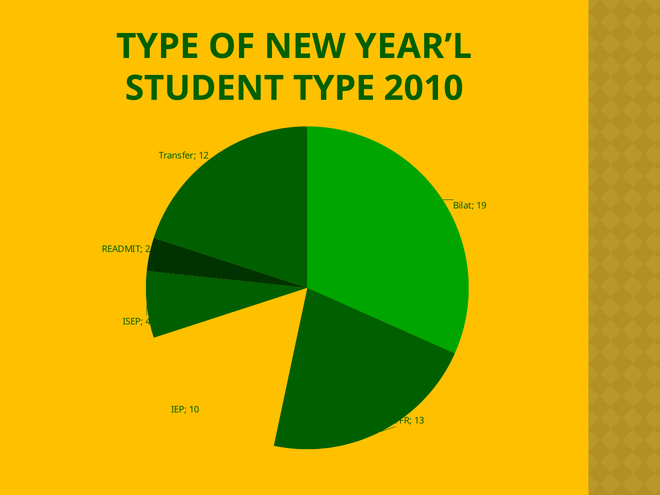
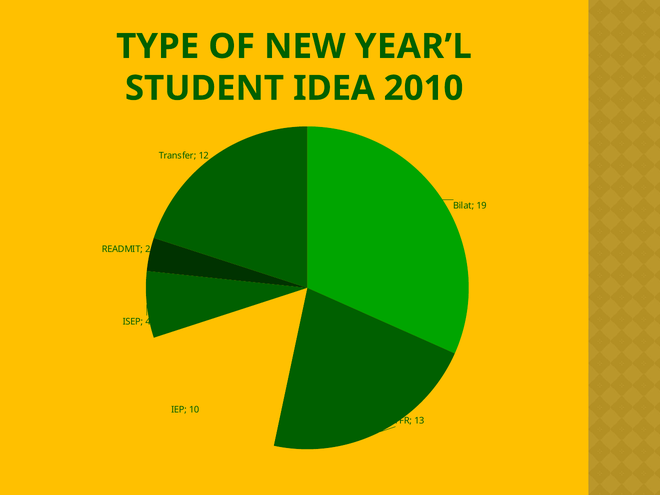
STUDENT TYPE: TYPE -> IDEA (334, 88)
